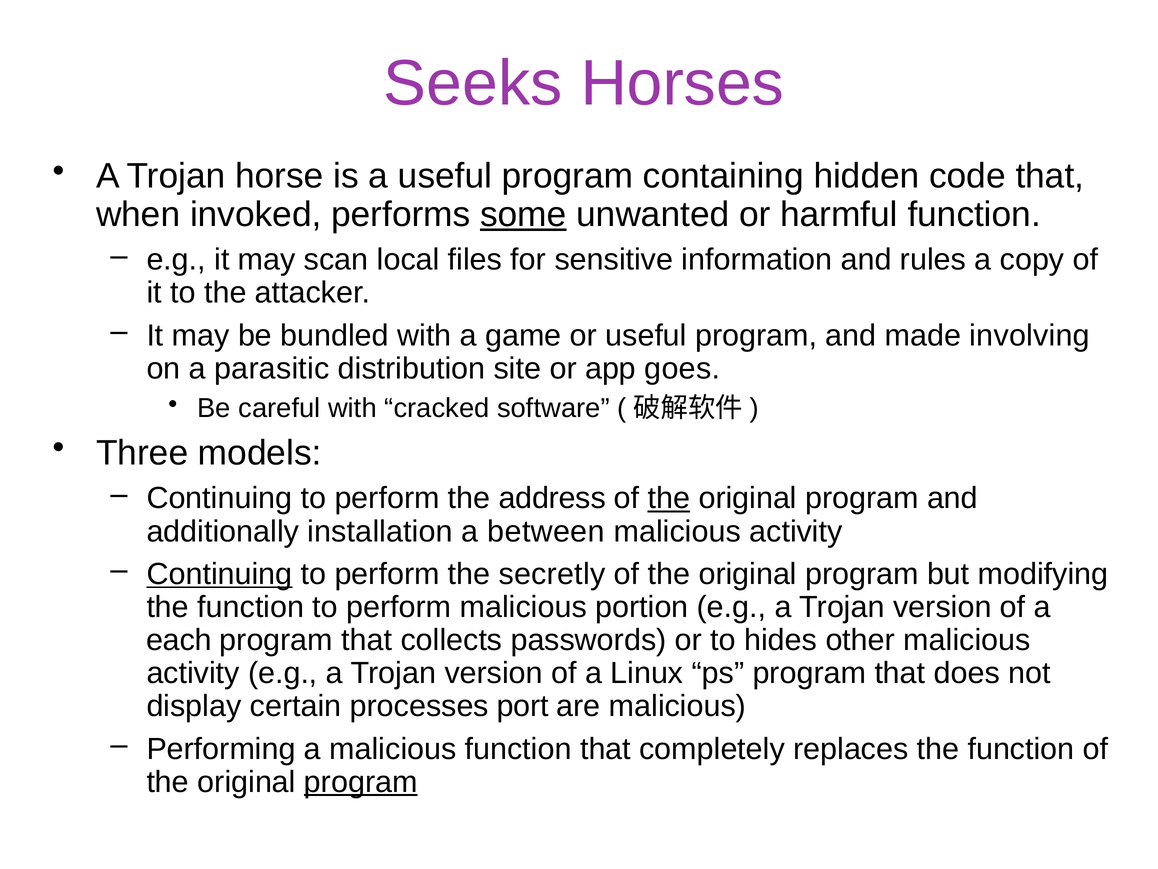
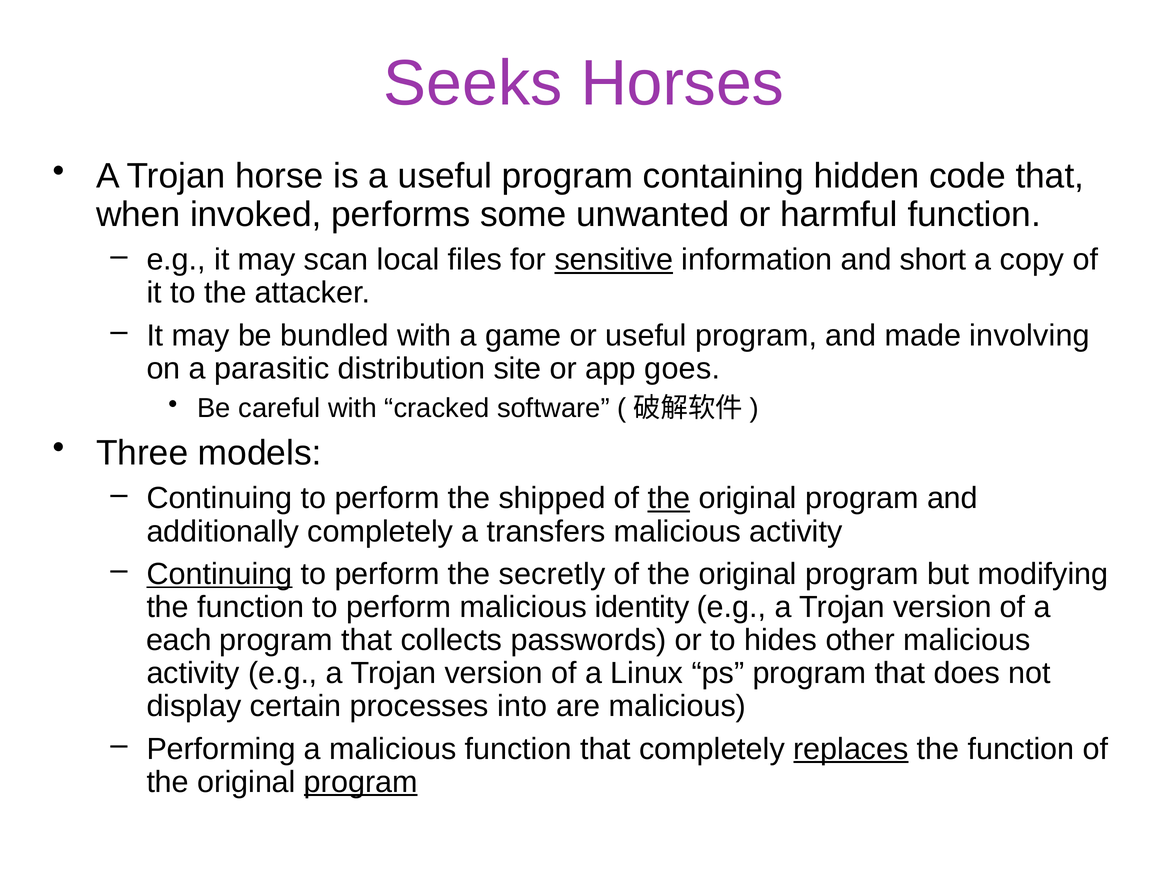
some underline: present -> none (523, 214)
sensitive underline: none -> present (614, 260)
rules: rules -> short (933, 260)
address: address -> shipped (552, 498)
additionally installation: installation -> completely (380, 531)
between: between -> transfers (546, 531)
portion: portion -> identity (642, 607)
port: port -> into (522, 706)
replaces underline: none -> present (851, 749)
